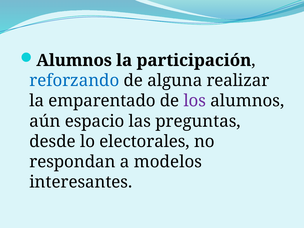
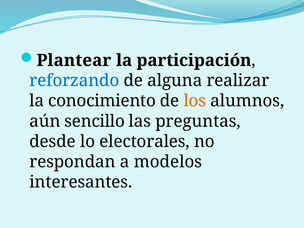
Alumnos: Alumnos -> Plantear (74, 60)
emparentado: emparentado -> conocimiento (102, 101)
los colour: purple -> orange (195, 101)
espacio: espacio -> sencillo (95, 121)
